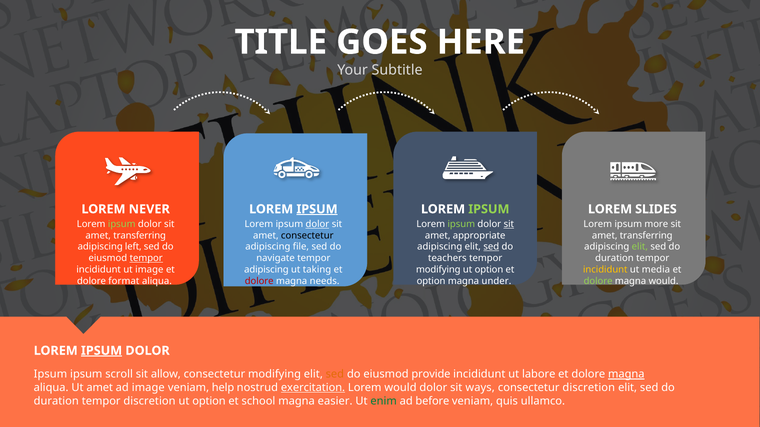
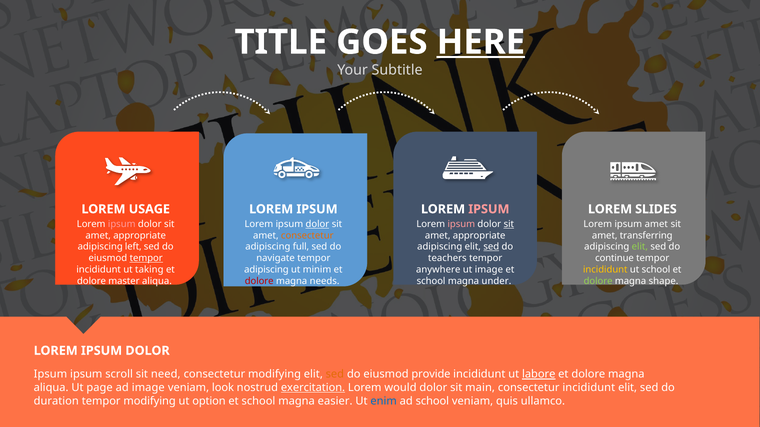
HERE underline: none -> present (481, 42)
NEVER: NEVER -> USAGE (149, 209)
IPSUM underline: present -> none (317, 209)
IPSUM colour: light green -> pink (489, 209)
ipsum colour: light green -> pink (122, 224)
ipsum colour: light green -> pink (461, 224)
ipsum more: more -> amet (656, 224)
transferring: transferring -> appropriate (140, 236)
consectetur colour: black -> orange (307, 236)
file: file -> full (301, 247)
duration: duration -> continue (614, 259)
ut image: image -> taking (149, 270)
taking: taking -> minim (317, 270)
modifying: modifying -> anywhere (438, 270)
option: option -> image (489, 270)
ut media: media -> school (656, 270)
format: format -> master (124, 281)
option: option -> school (431, 281)
magna would: would -> shape (663, 281)
IPSUM underline: present -> none (102, 351)
allow: allow -> need (166, 375)
labore underline: none -> present (539, 375)
magna underline: present -> none (626, 375)
Ut amet: amet -> page (100, 388)
help: help -> look (223, 388)
ways: ways -> main (480, 388)
consectetur discretion: discretion -> incididunt (589, 388)
tempor discretion: discretion -> modifying (150, 401)
enim colour: green -> blue (384, 401)
ad before: before -> school (432, 401)
